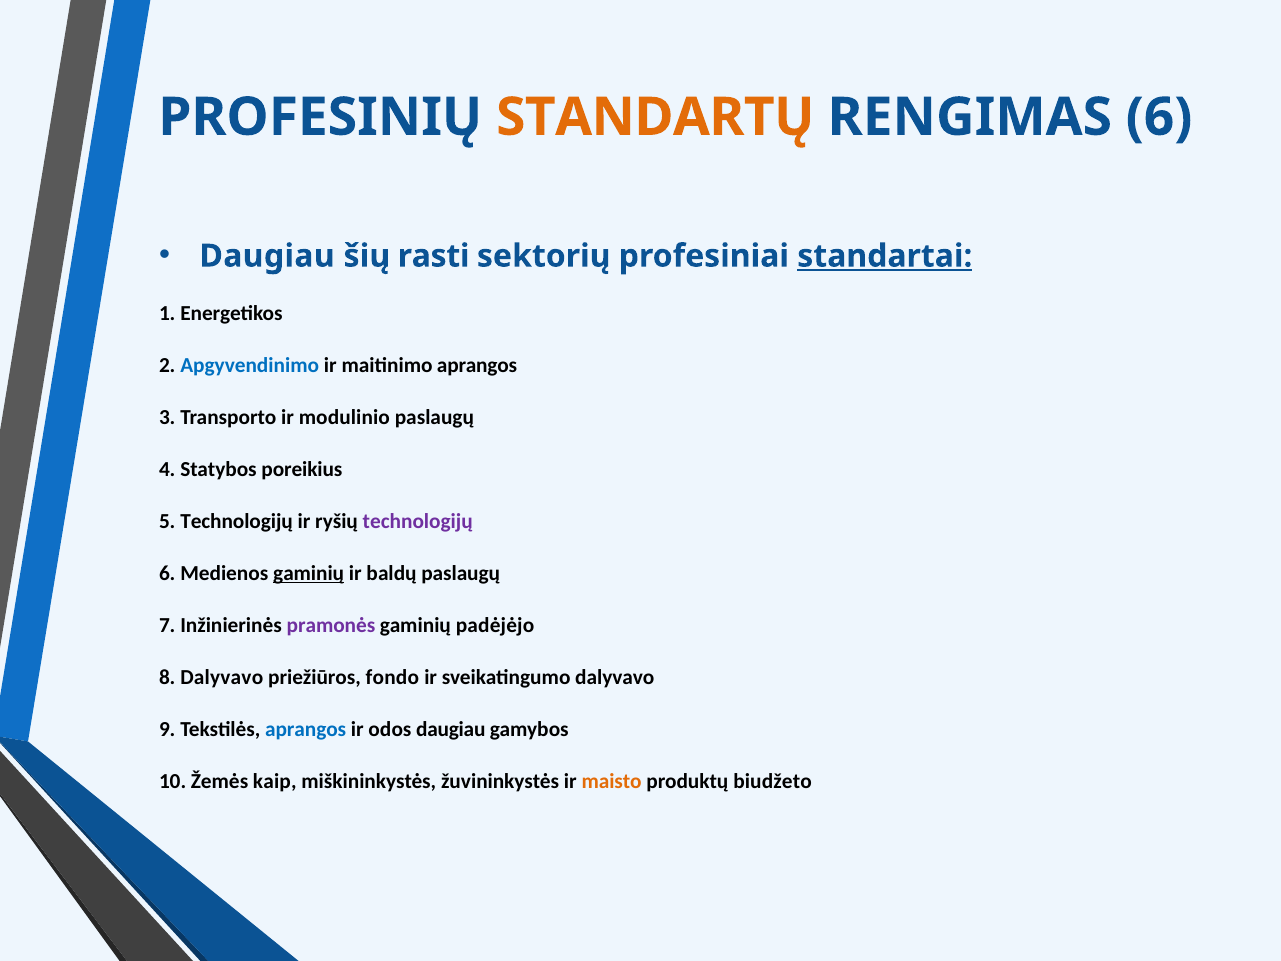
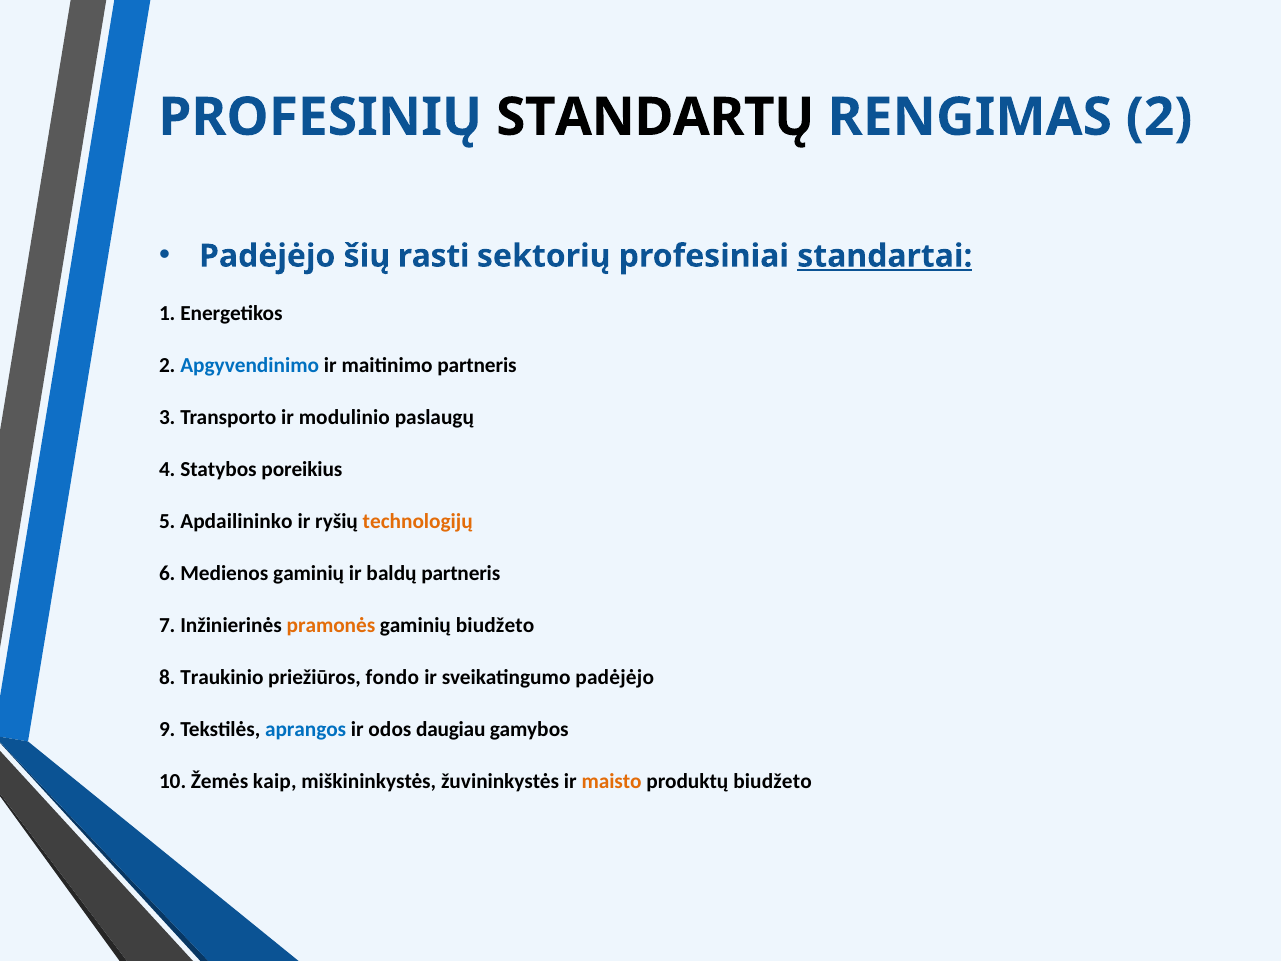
STANDARTŲ colour: orange -> black (655, 117)
RENGIMAS 6: 6 -> 2 (1159, 117)
Daugiau: Daugiau -> Padėjėjo (267, 256)
maitinimo aprangos: aprangos -> partneris (477, 366)
5 Technologijų: Technologijų -> Apdailininko (236, 521)
technologijų colour: purple -> orange (418, 521)
gaminių underline: present -> none (309, 573)
baldų paslaugų: paslaugų -> partneris (461, 573)
pramonės colour: purple -> orange (331, 625)
gaminių padėjėjo: padėjėjo -> biudžeto (495, 625)
8 Dalyvavo: Dalyvavo -> Traukinio (222, 677)
sveikatingumo dalyvavo: dalyvavo -> padėjėjo (615, 677)
